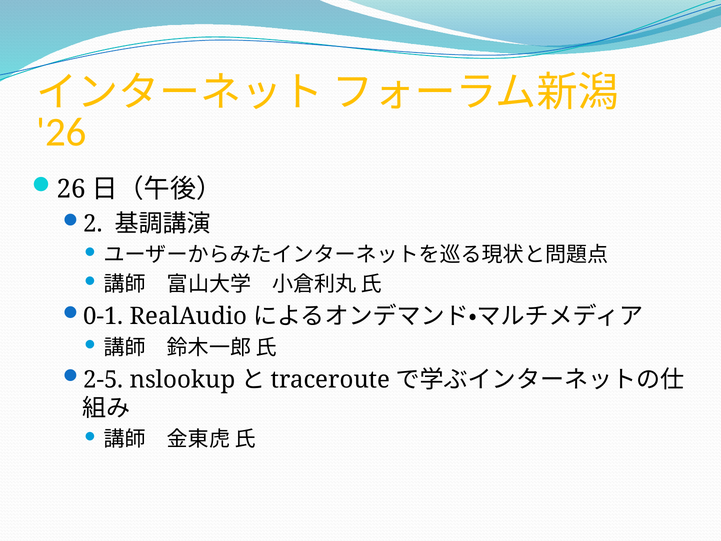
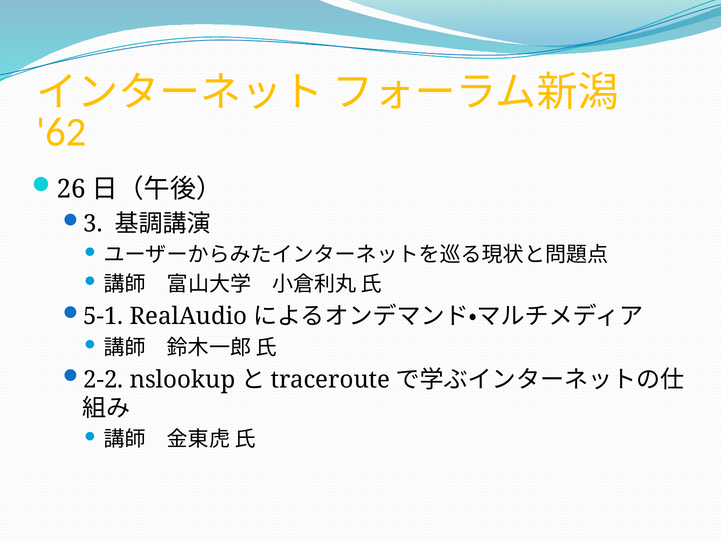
26: 26 -> 62 (61, 132)
2: 2 -> 3 (93, 224)
0-1: 0-1 -> 5-1 (103, 316)
2-5: 2-5 -> 2-2 (103, 379)
